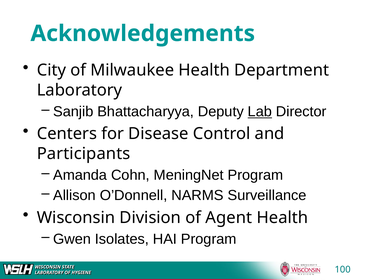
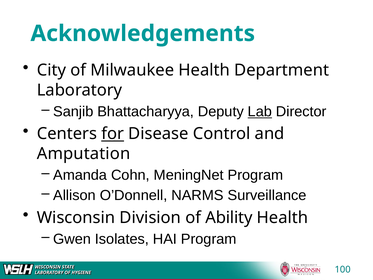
for underline: none -> present (113, 134)
Participants: Participants -> Amputation (84, 154)
Agent: Agent -> Ability (229, 217)
